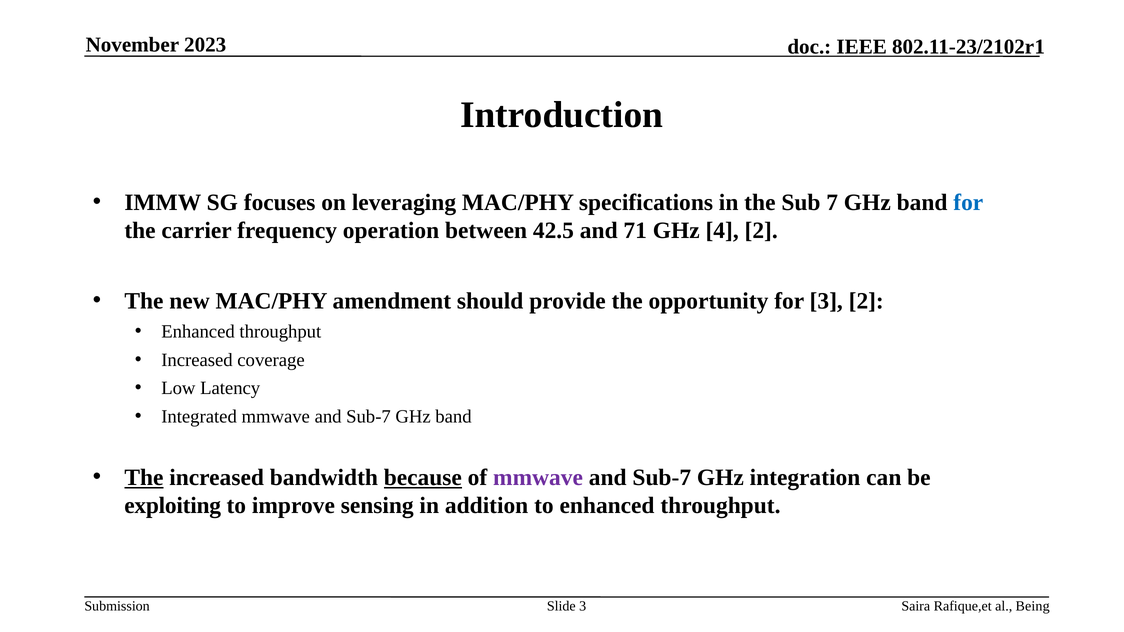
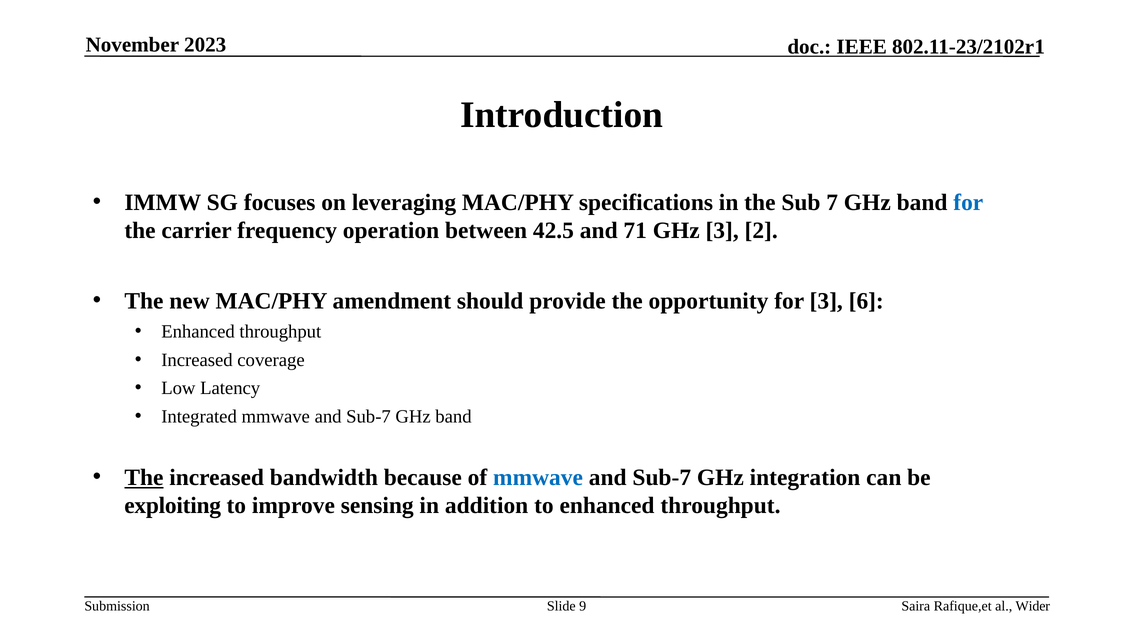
GHz 4: 4 -> 3 (722, 231)
3 2: 2 -> 6 (866, 301)
because underline: present -> none (423, 478)
mmwave colour: purple -> blue (538, 478)
Slide 3: 3 -> 9 (583, 606)
Being: Being -> Wider (1033, 606)
